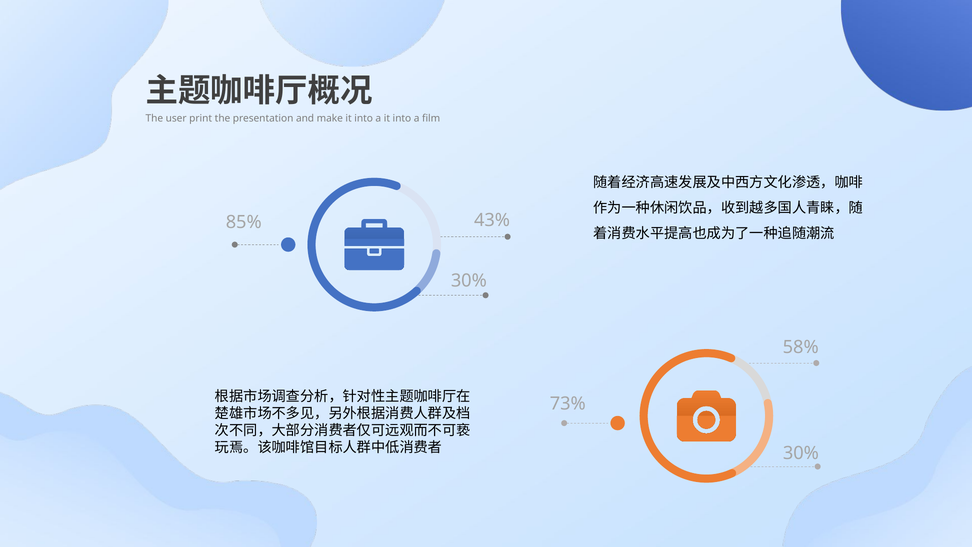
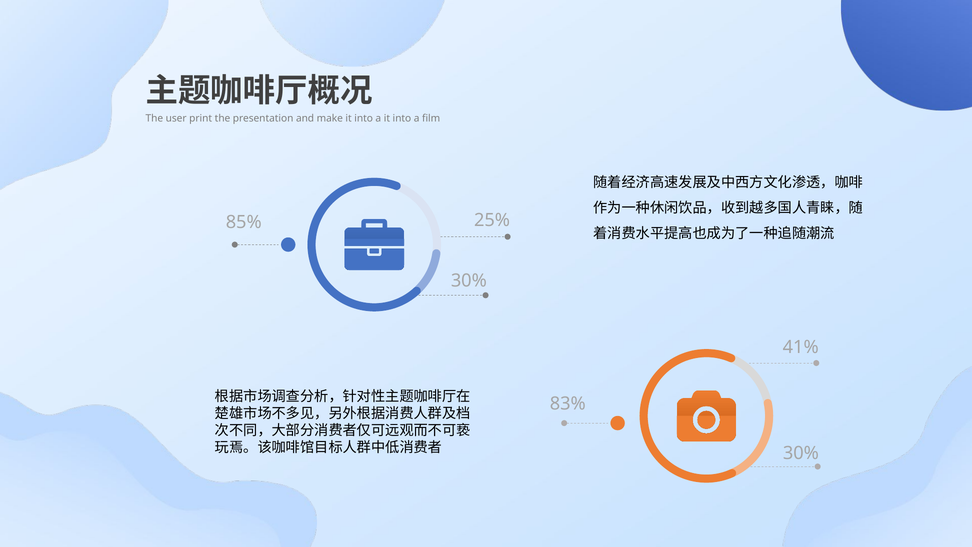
43%: 43% -> 25% (492, 220)
58%: 58% -> 41% (801, 347)
73%: 73% -> 83% (568, 404)
